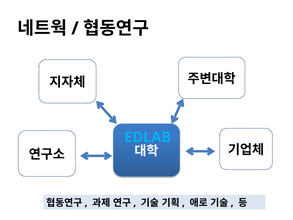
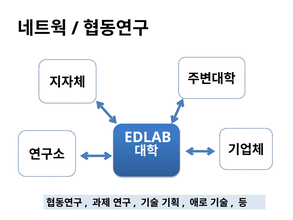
EDLAB colour: light blue -> white (148, 137)
